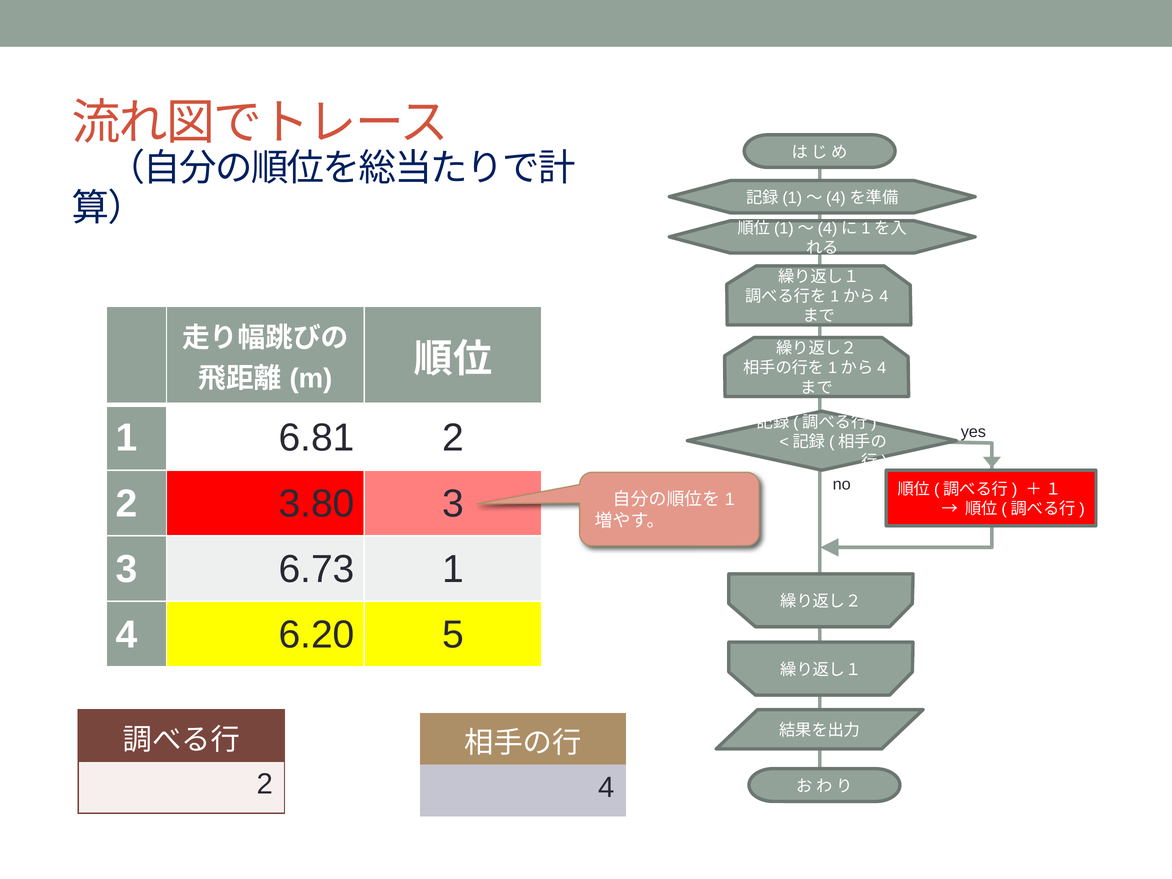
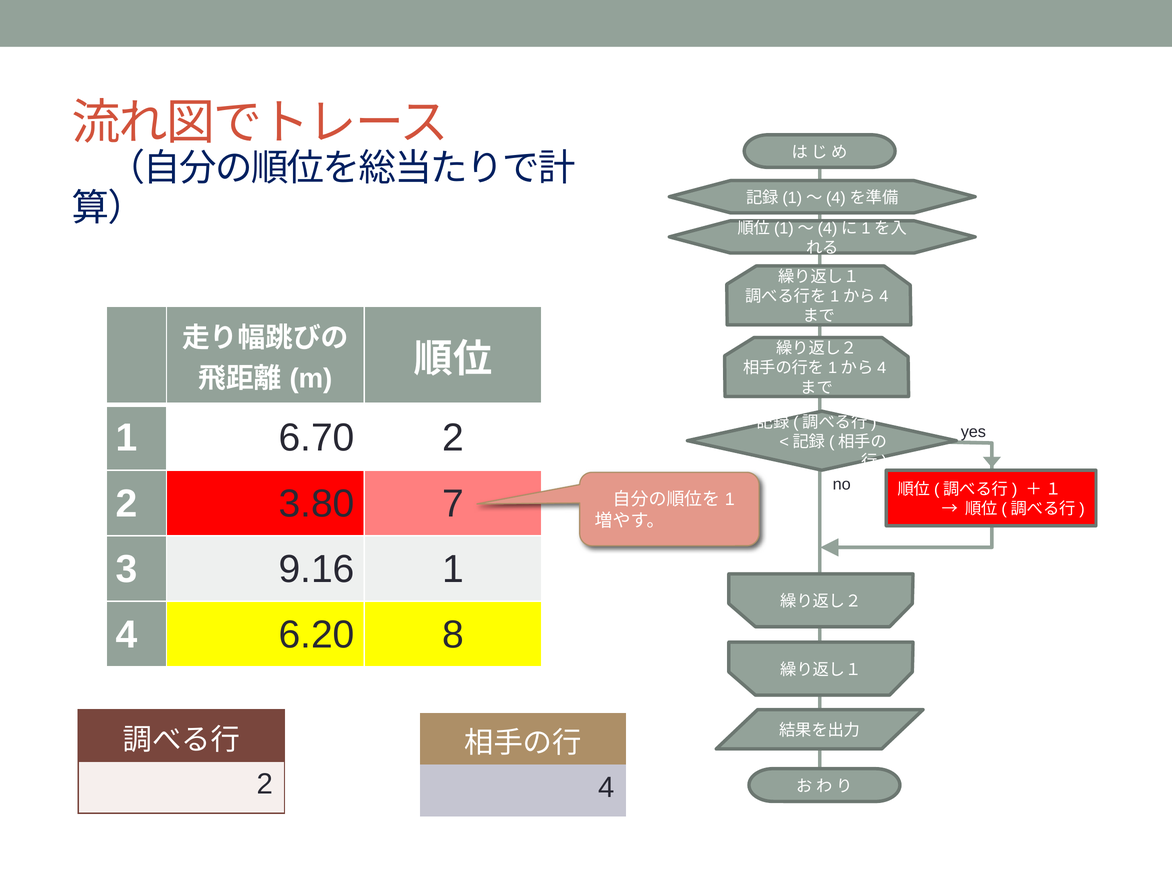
6.81: 6.81 -> 6.70 (317, 438)
3.80 3: 3 -> 7 (453, 504)
6.73: 6.73 -> 9.16 (317, 569)
5: 5 -> 8 (453, 635)
